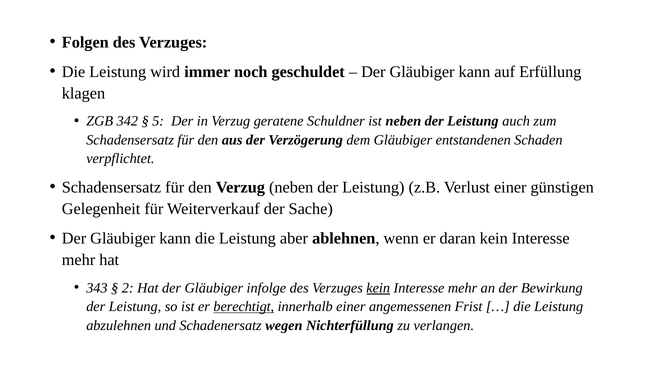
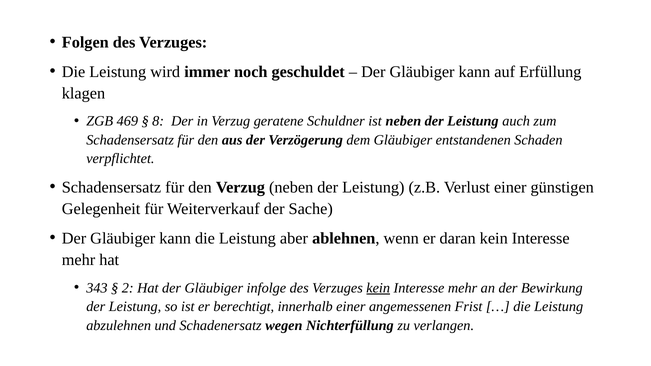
342: 342 -> 469 (127, 121)
5: 5 -> 8 (158, 121)
berechtigt underline: present -> none (244, 307)
